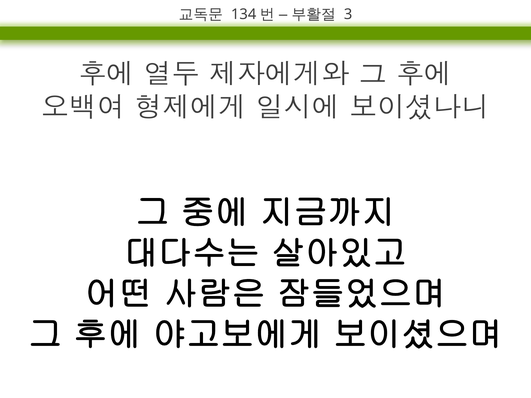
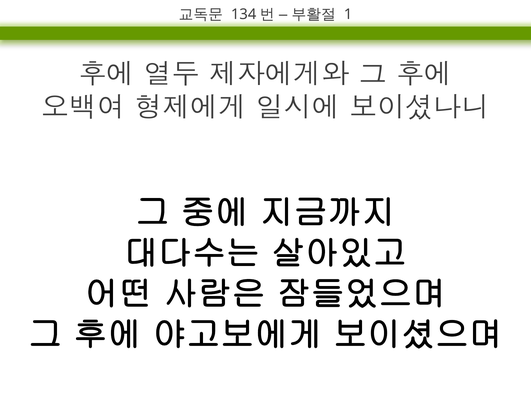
3: 3 -> 1 (348, 14)
